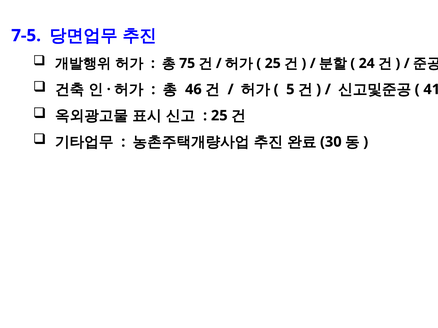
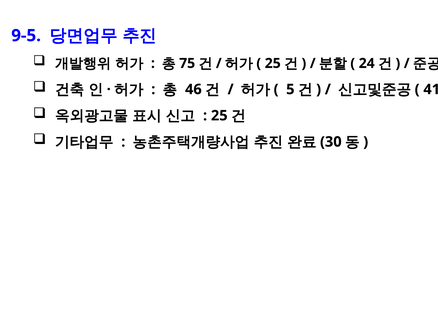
7-5: 7-5 -> 9-5 (26, 36)
